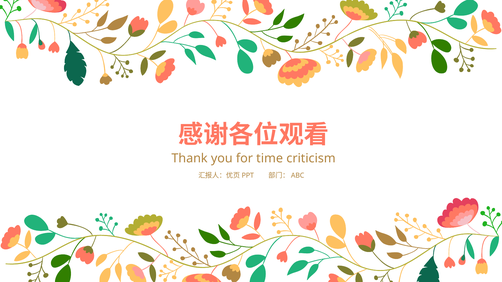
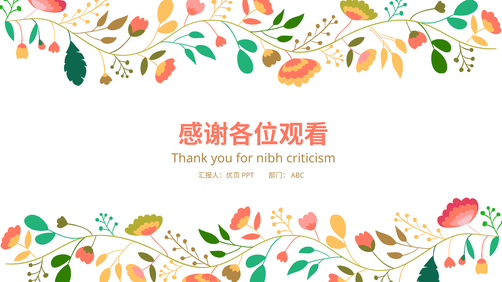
time: time -> nibh (270, 158)
